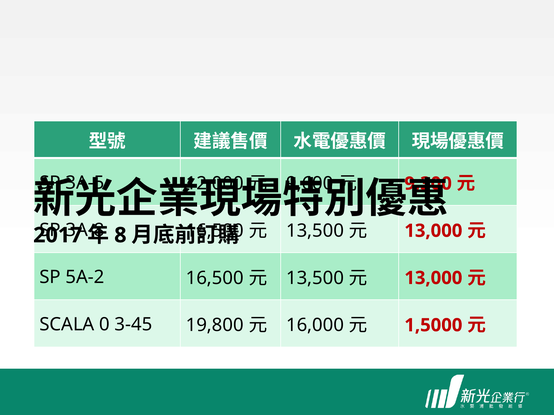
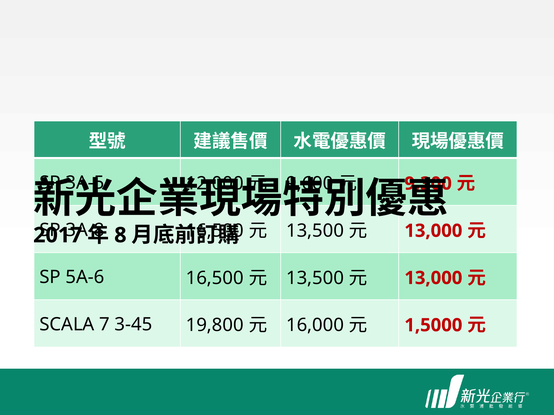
5A-2: 5A-2 -> 5A-6 (85, 277)
0: 0 -> 7 (104, 325)
